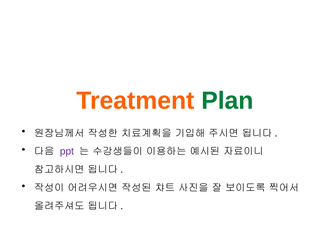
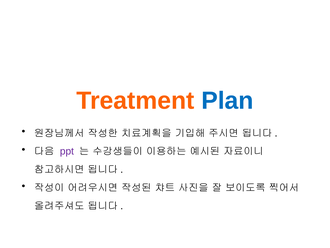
Plan colour: green -> blue (227, 100)
